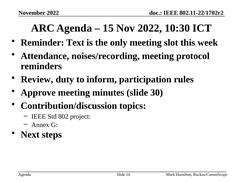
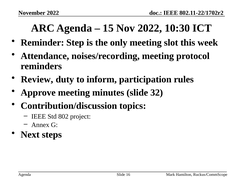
Text: Text -> Step (75, 43)
30: 30 -> 32 (157, 93)
